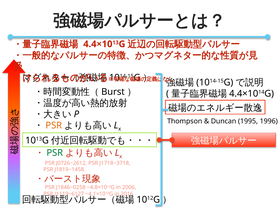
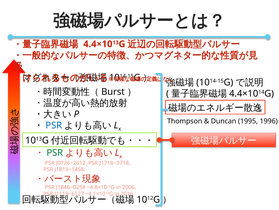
PSR colour: orange -> blue (54, 125)
